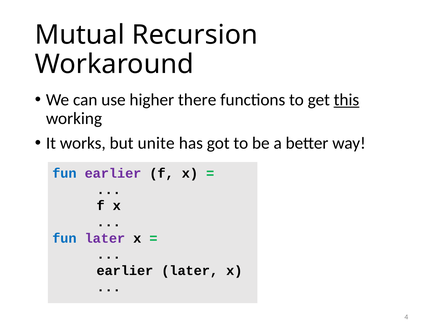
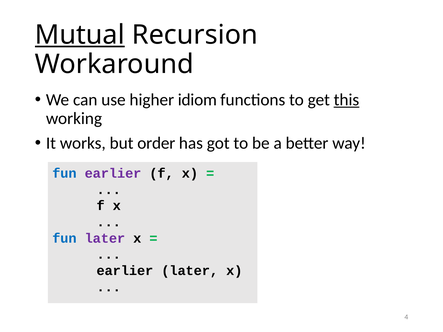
Mutual underline: none -> present (80, 35)
there: there -> idiom (197, 100)
unite: unite -> order (156, 143)
